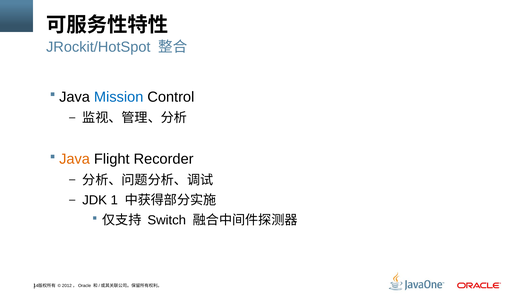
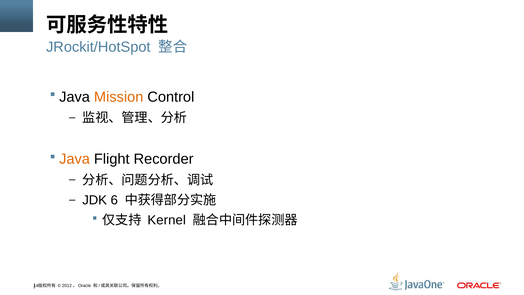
Mission colour: blue -> orange (119, 97)
1: 1 -> 6 (114, 200)
Switch: Switch -> Kernel (167, 220)
